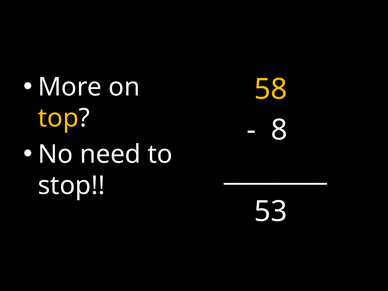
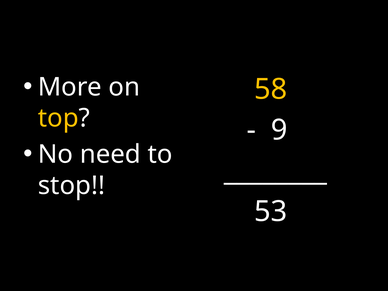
8: 8 -> 9 (279, 130)
